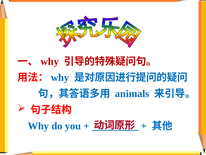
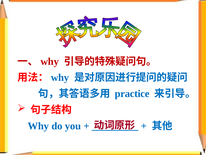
animals: animals -> practice (132, 93)
